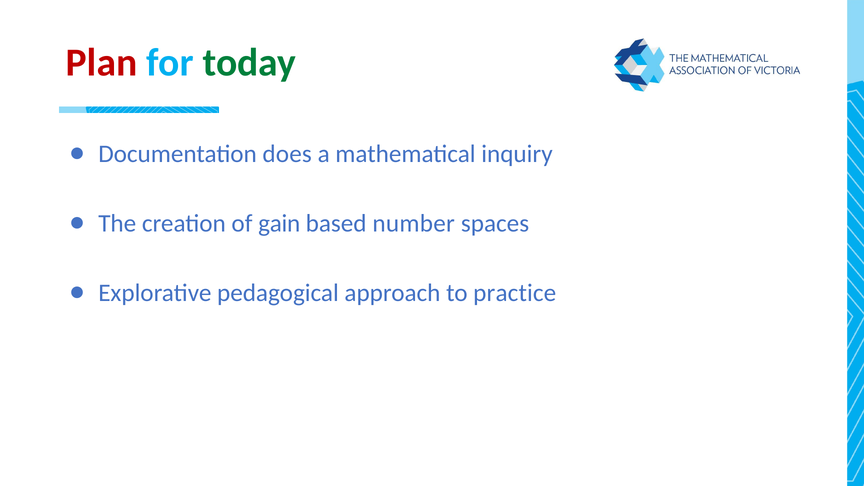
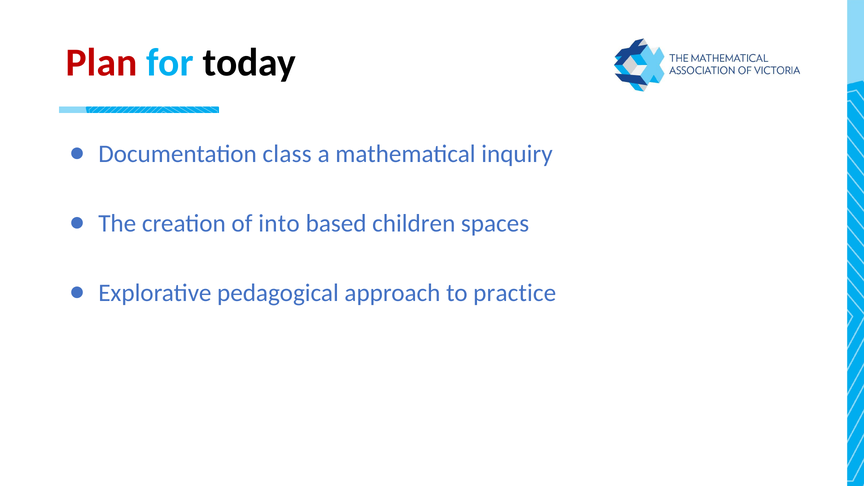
today colour: green -> black (249, 62)
does: does -> class (287, 154)
gain: gain -> into (279, 223)
number: number -> children (414, 223)
